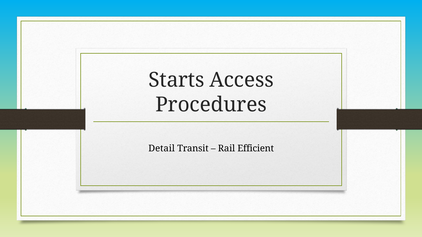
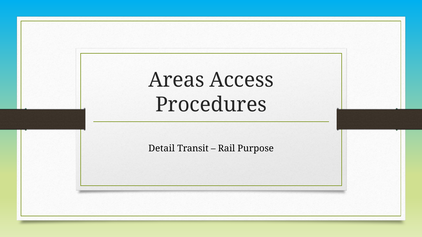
Starts: Starts -> Areas (176, 80)
Efficient: Efficient -> Purpose (256, 149)
